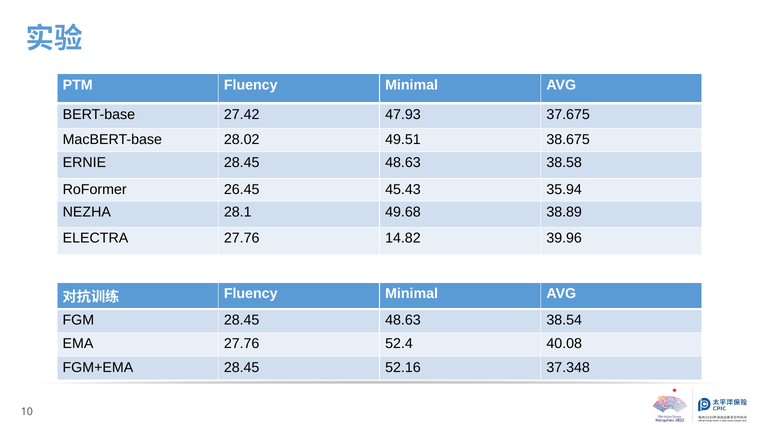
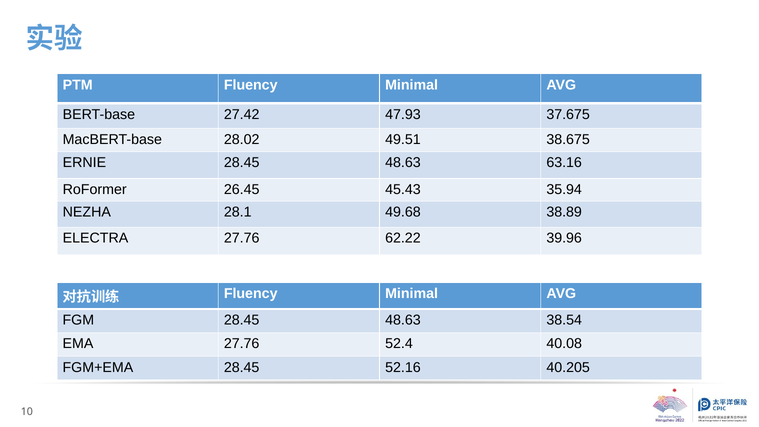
38.58: 38.58 -> 63.16 (564, 163)
14.82: 14.82 -> 62.22 (403, 238)
37.348: 37.348 -> 40.205 (568, 367)
